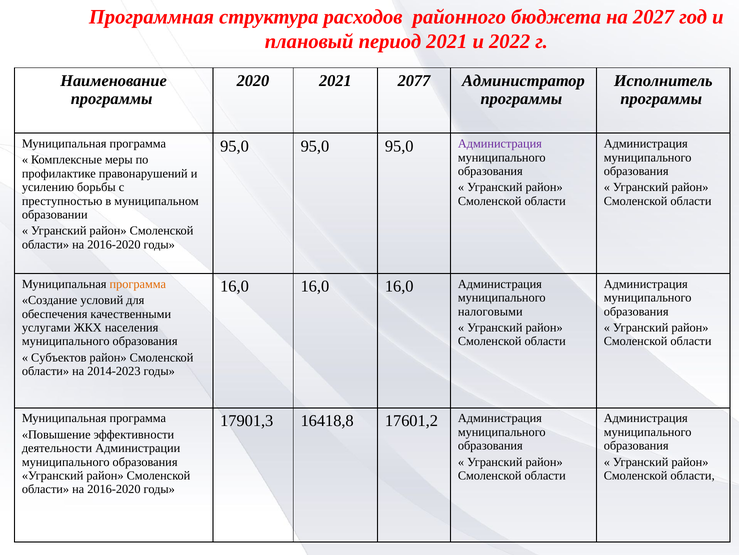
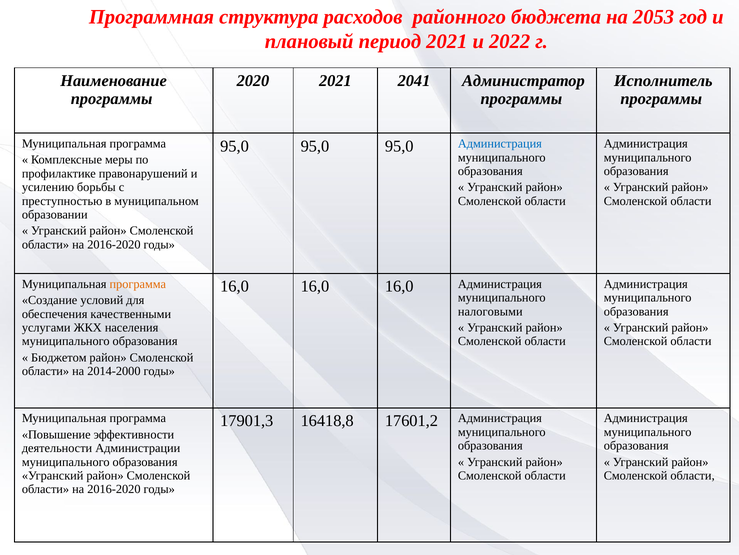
2027: 2027 -> 2053 (654, 17)
2077: 2077 -> 2041 (414, 81)
Администрация colour: purple -> blue (500, 144)
Субъектов: Субъектов -> Бюджетом (59, 357)
2014-2023: 2014-2023 -> 2014-2000 (114, 371)
